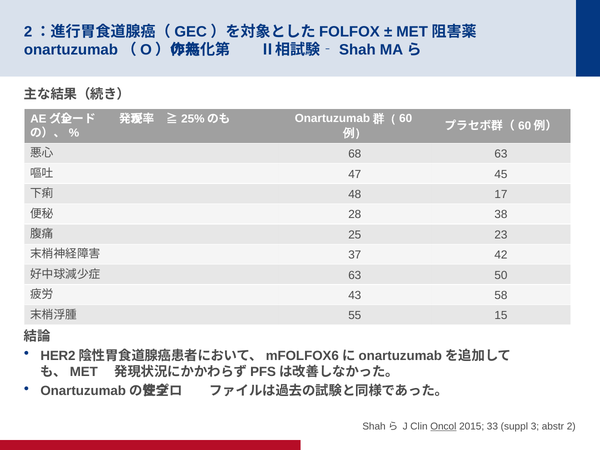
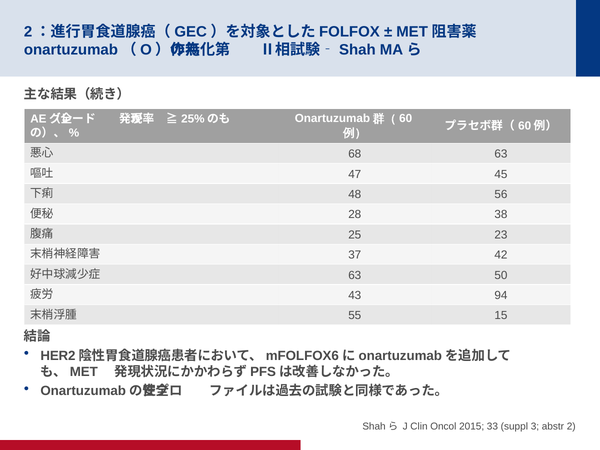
17: 17 -> 56 (501, 194)
58: 58 -> 94 (501, 295)
Oncol underline: present -> none (443, 427)
